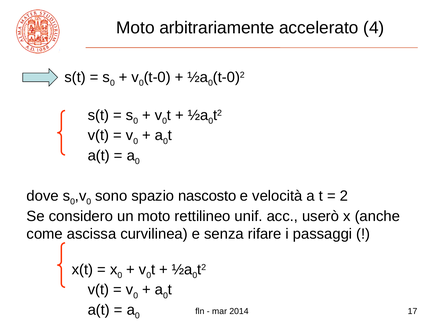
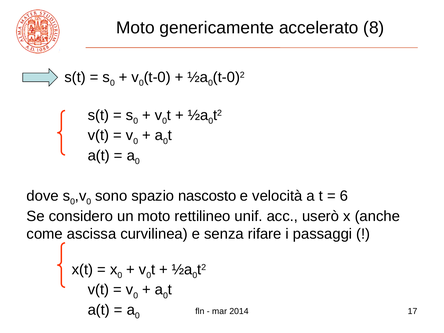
arbitrariamente: arbitrariamente -> genericamente (217, 28)
4: 4 -> 8 (374, 28)
2: 2 -> 6 (344, 196)
